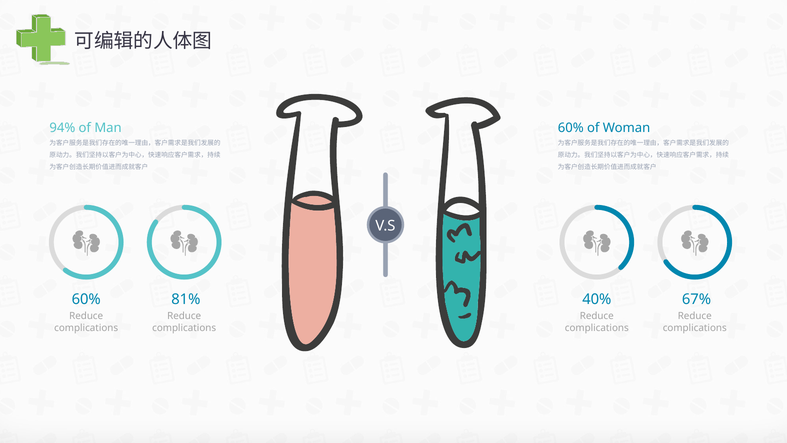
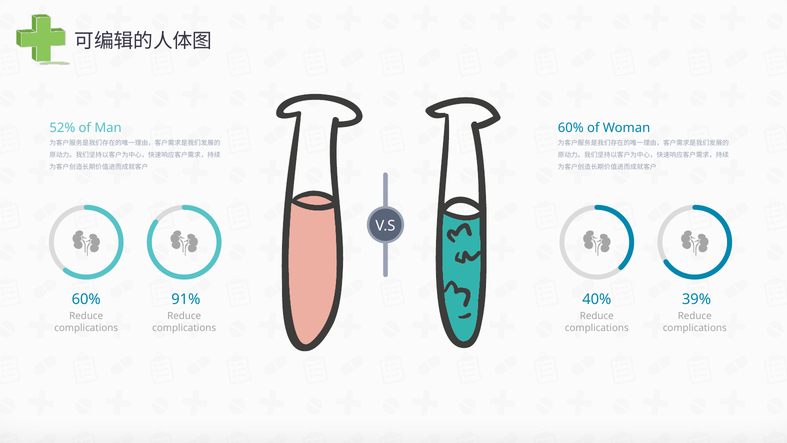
94%: 94% -> 52% (62, 128)
81%: 81% -> 91% (186, 299)
67%: 67% -> 39% (696, 299)
